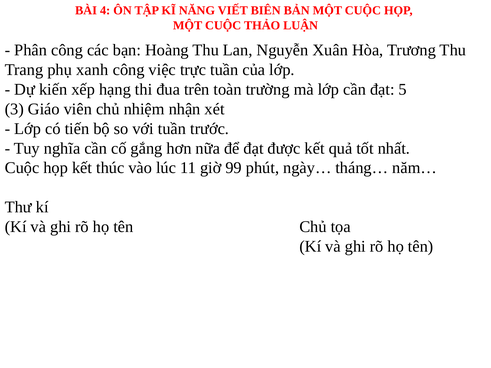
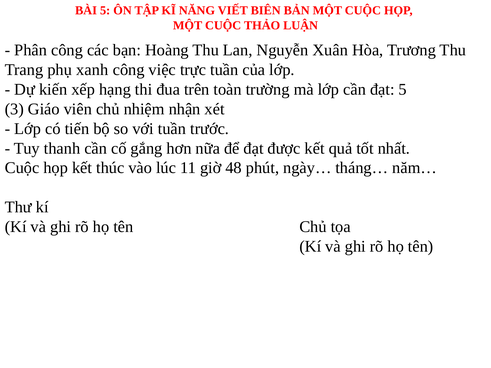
BÀI 4: 4 -> 5 (105, 11)
nghĩa: nghĩa -> thanh (62, 148)
99: 99 -> 48 (234, 168)
